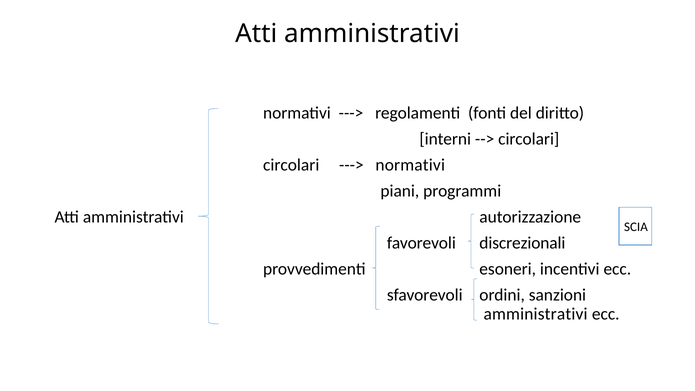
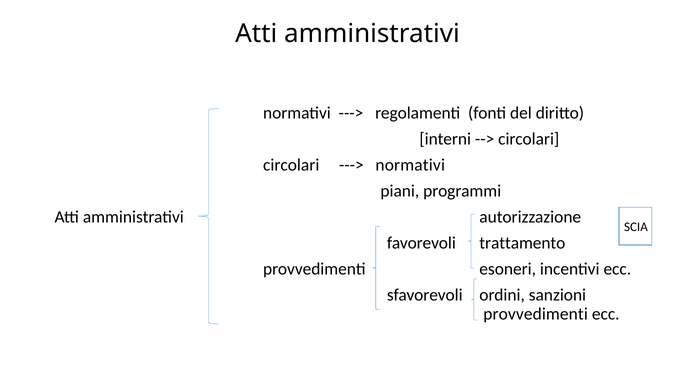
discrezionali: discrezionali -> trattamento (522, 243)
amministrativi: amministrativi -> provvedimenti (536, 314)
